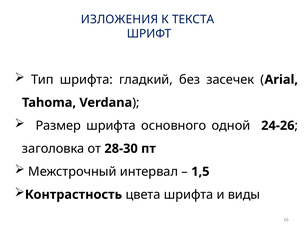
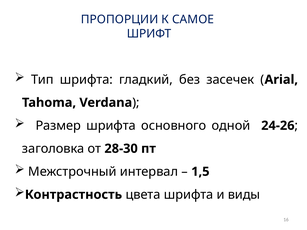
ИЗЛОЖЕНИЯ: ИЗЛОЖЕНИЯ -> ПРОПОРЦИИ (120, 19)
ТЕКСТА: ТЕКСТА -> САМОЕ (193, 19)
